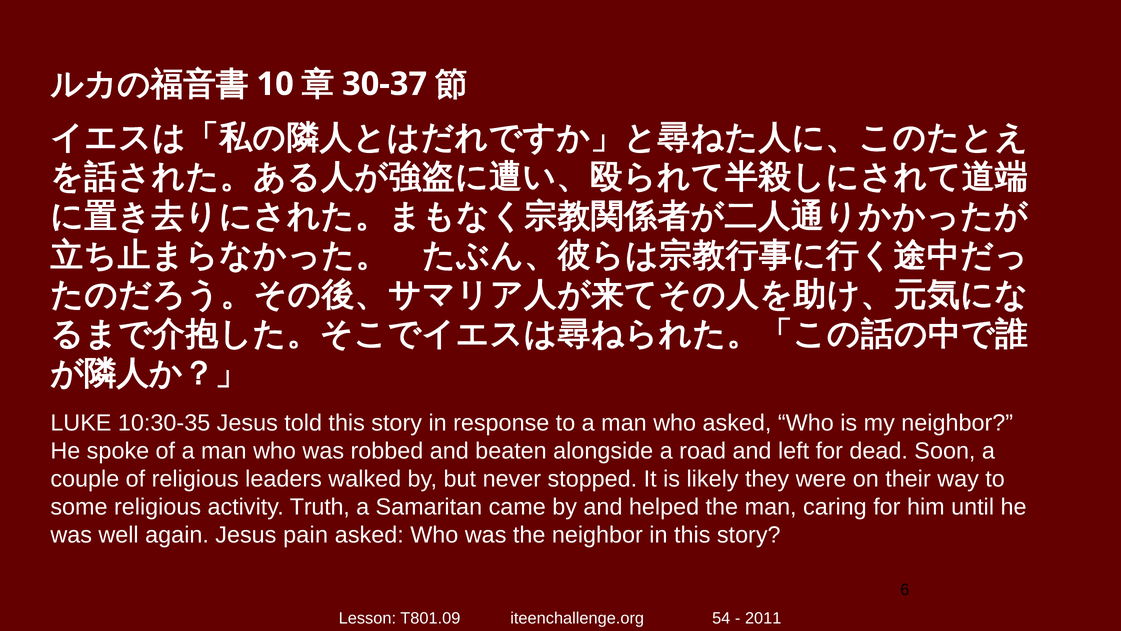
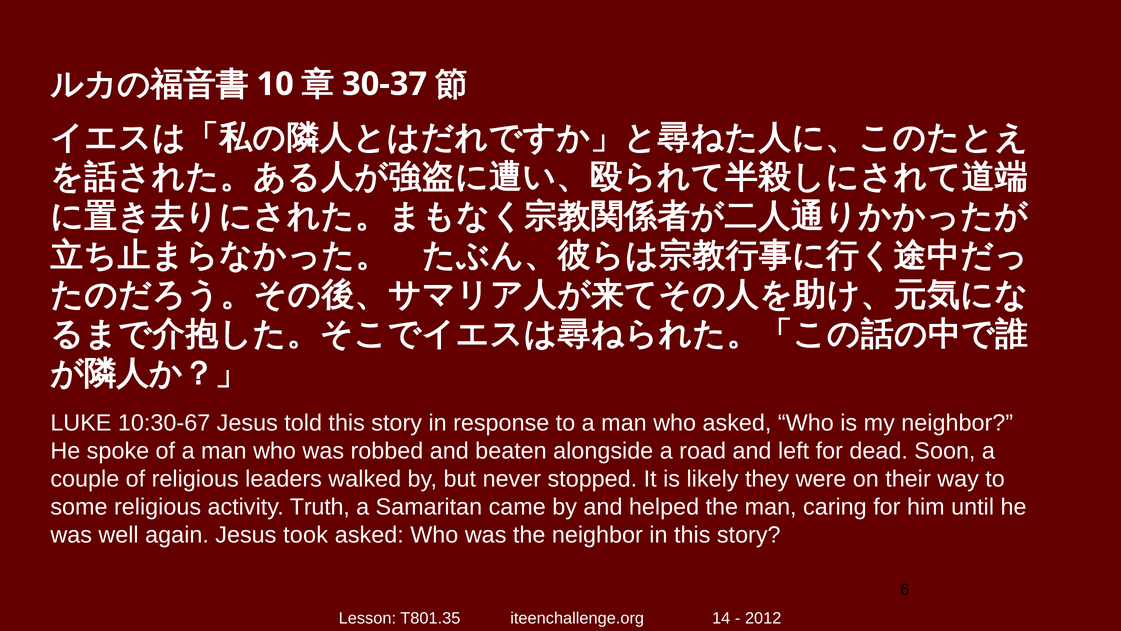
10:30-35: 10:30-35 -> 10:30-67 (164, 423)
pain: pain -> took (306, 535)
T801.09: T801.09 -> T801.35 (430, 618)
54: 54 -> 14 (721, 618)
2011: 2011 -> 2012 (763, 618)
